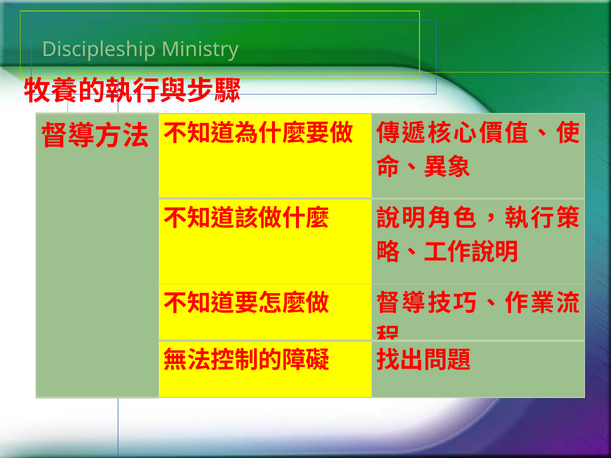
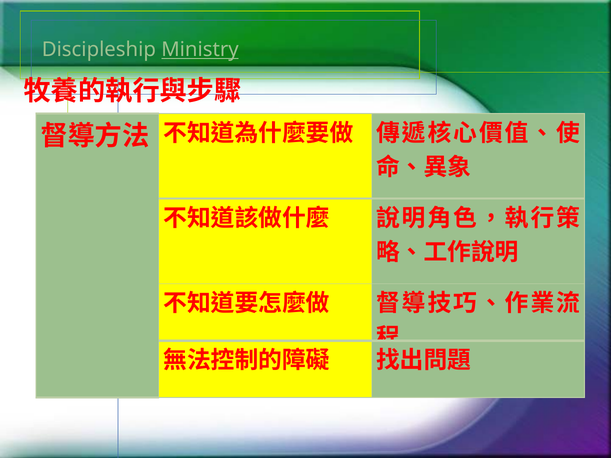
Ministry underline: none -> present (200, 50)
